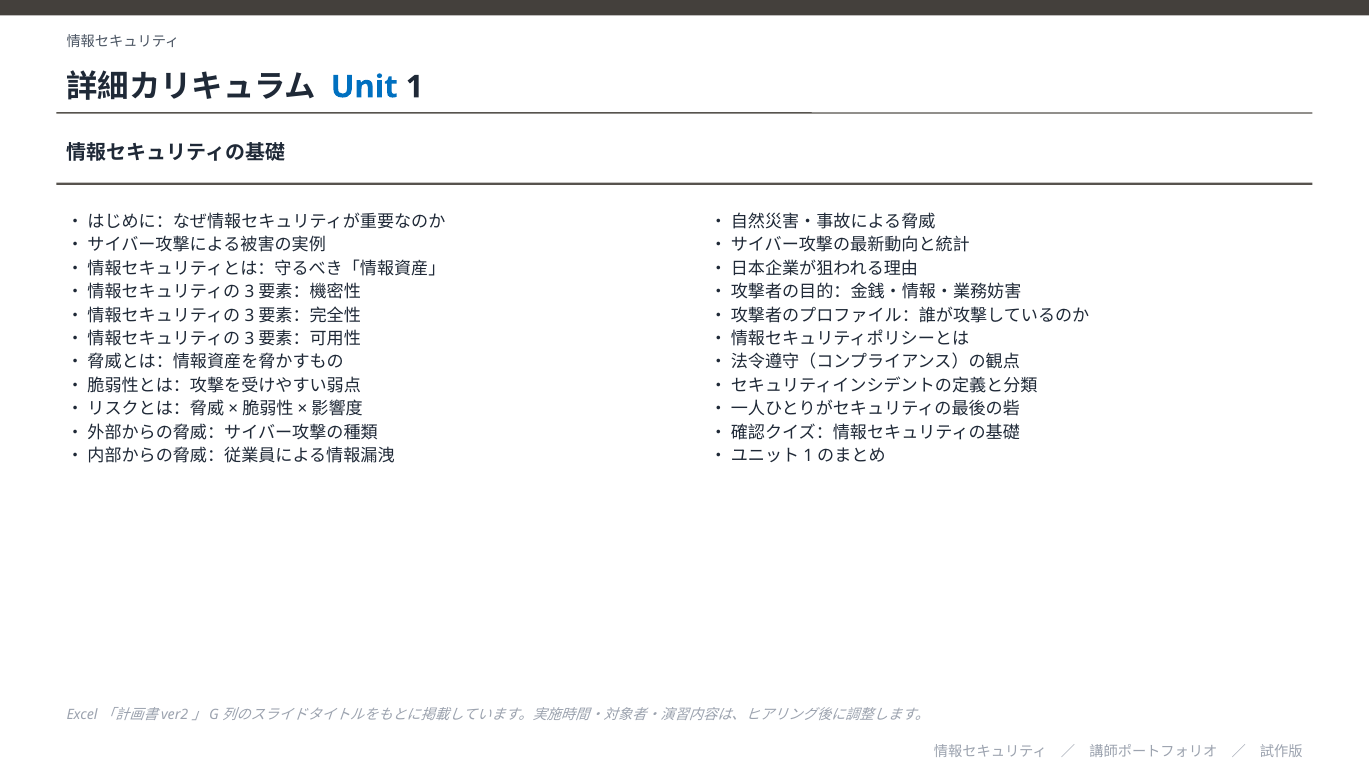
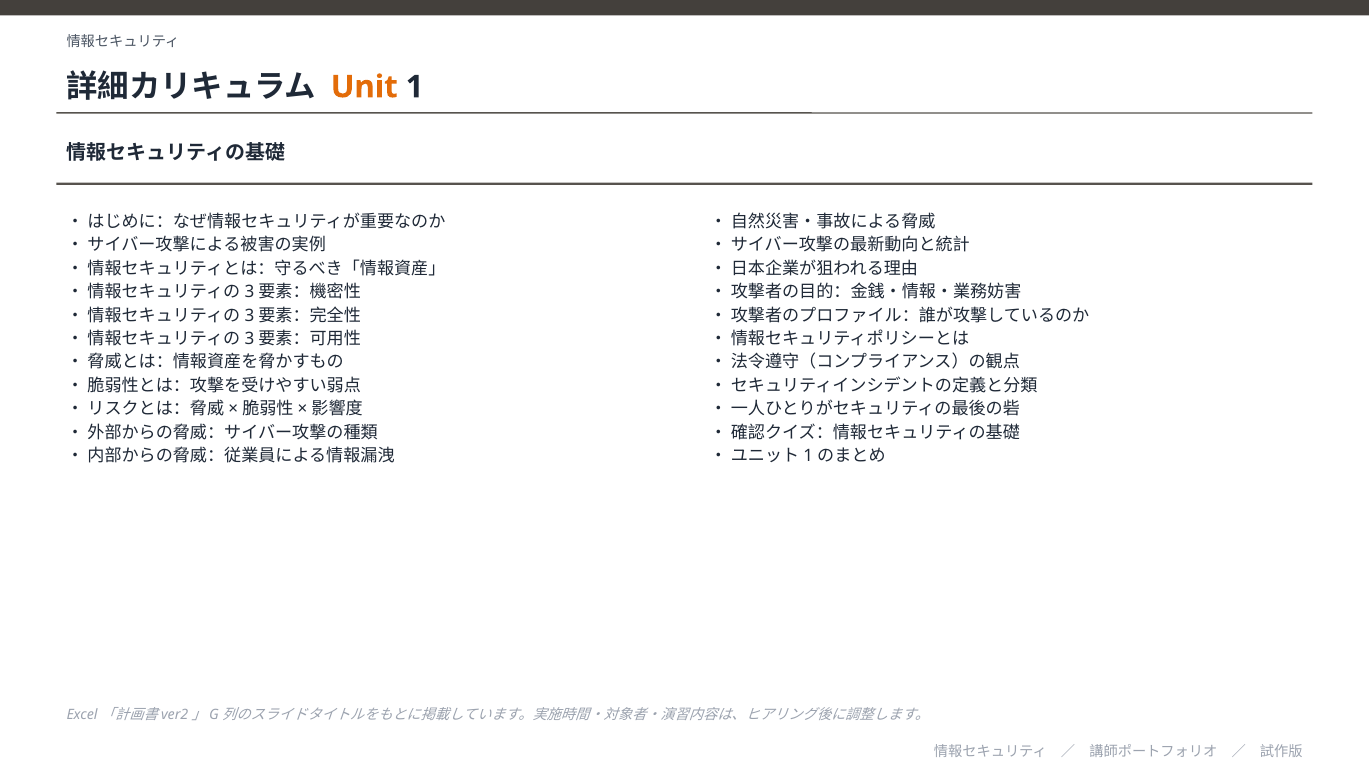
Unit colour: blue -> orange (364, 87)
